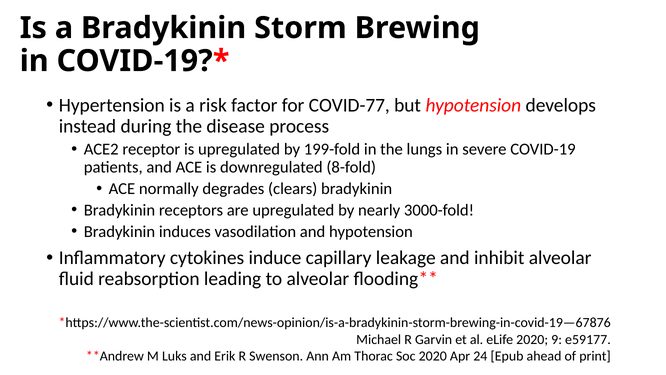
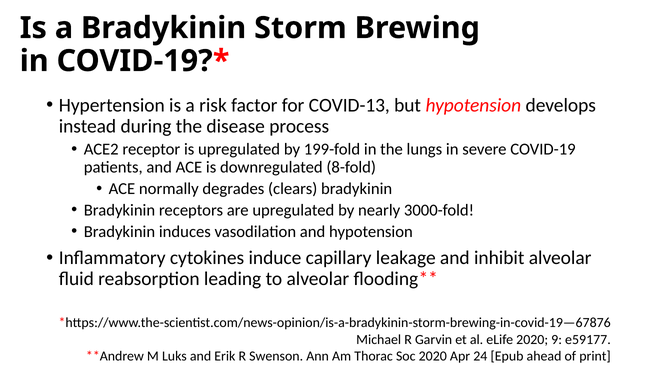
COVID-77: COVID-77 -> COVID-13 (349, 105)
